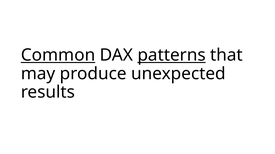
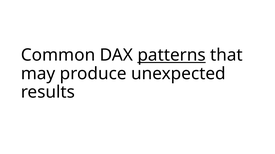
Common underline: present -> none (58, 55)
